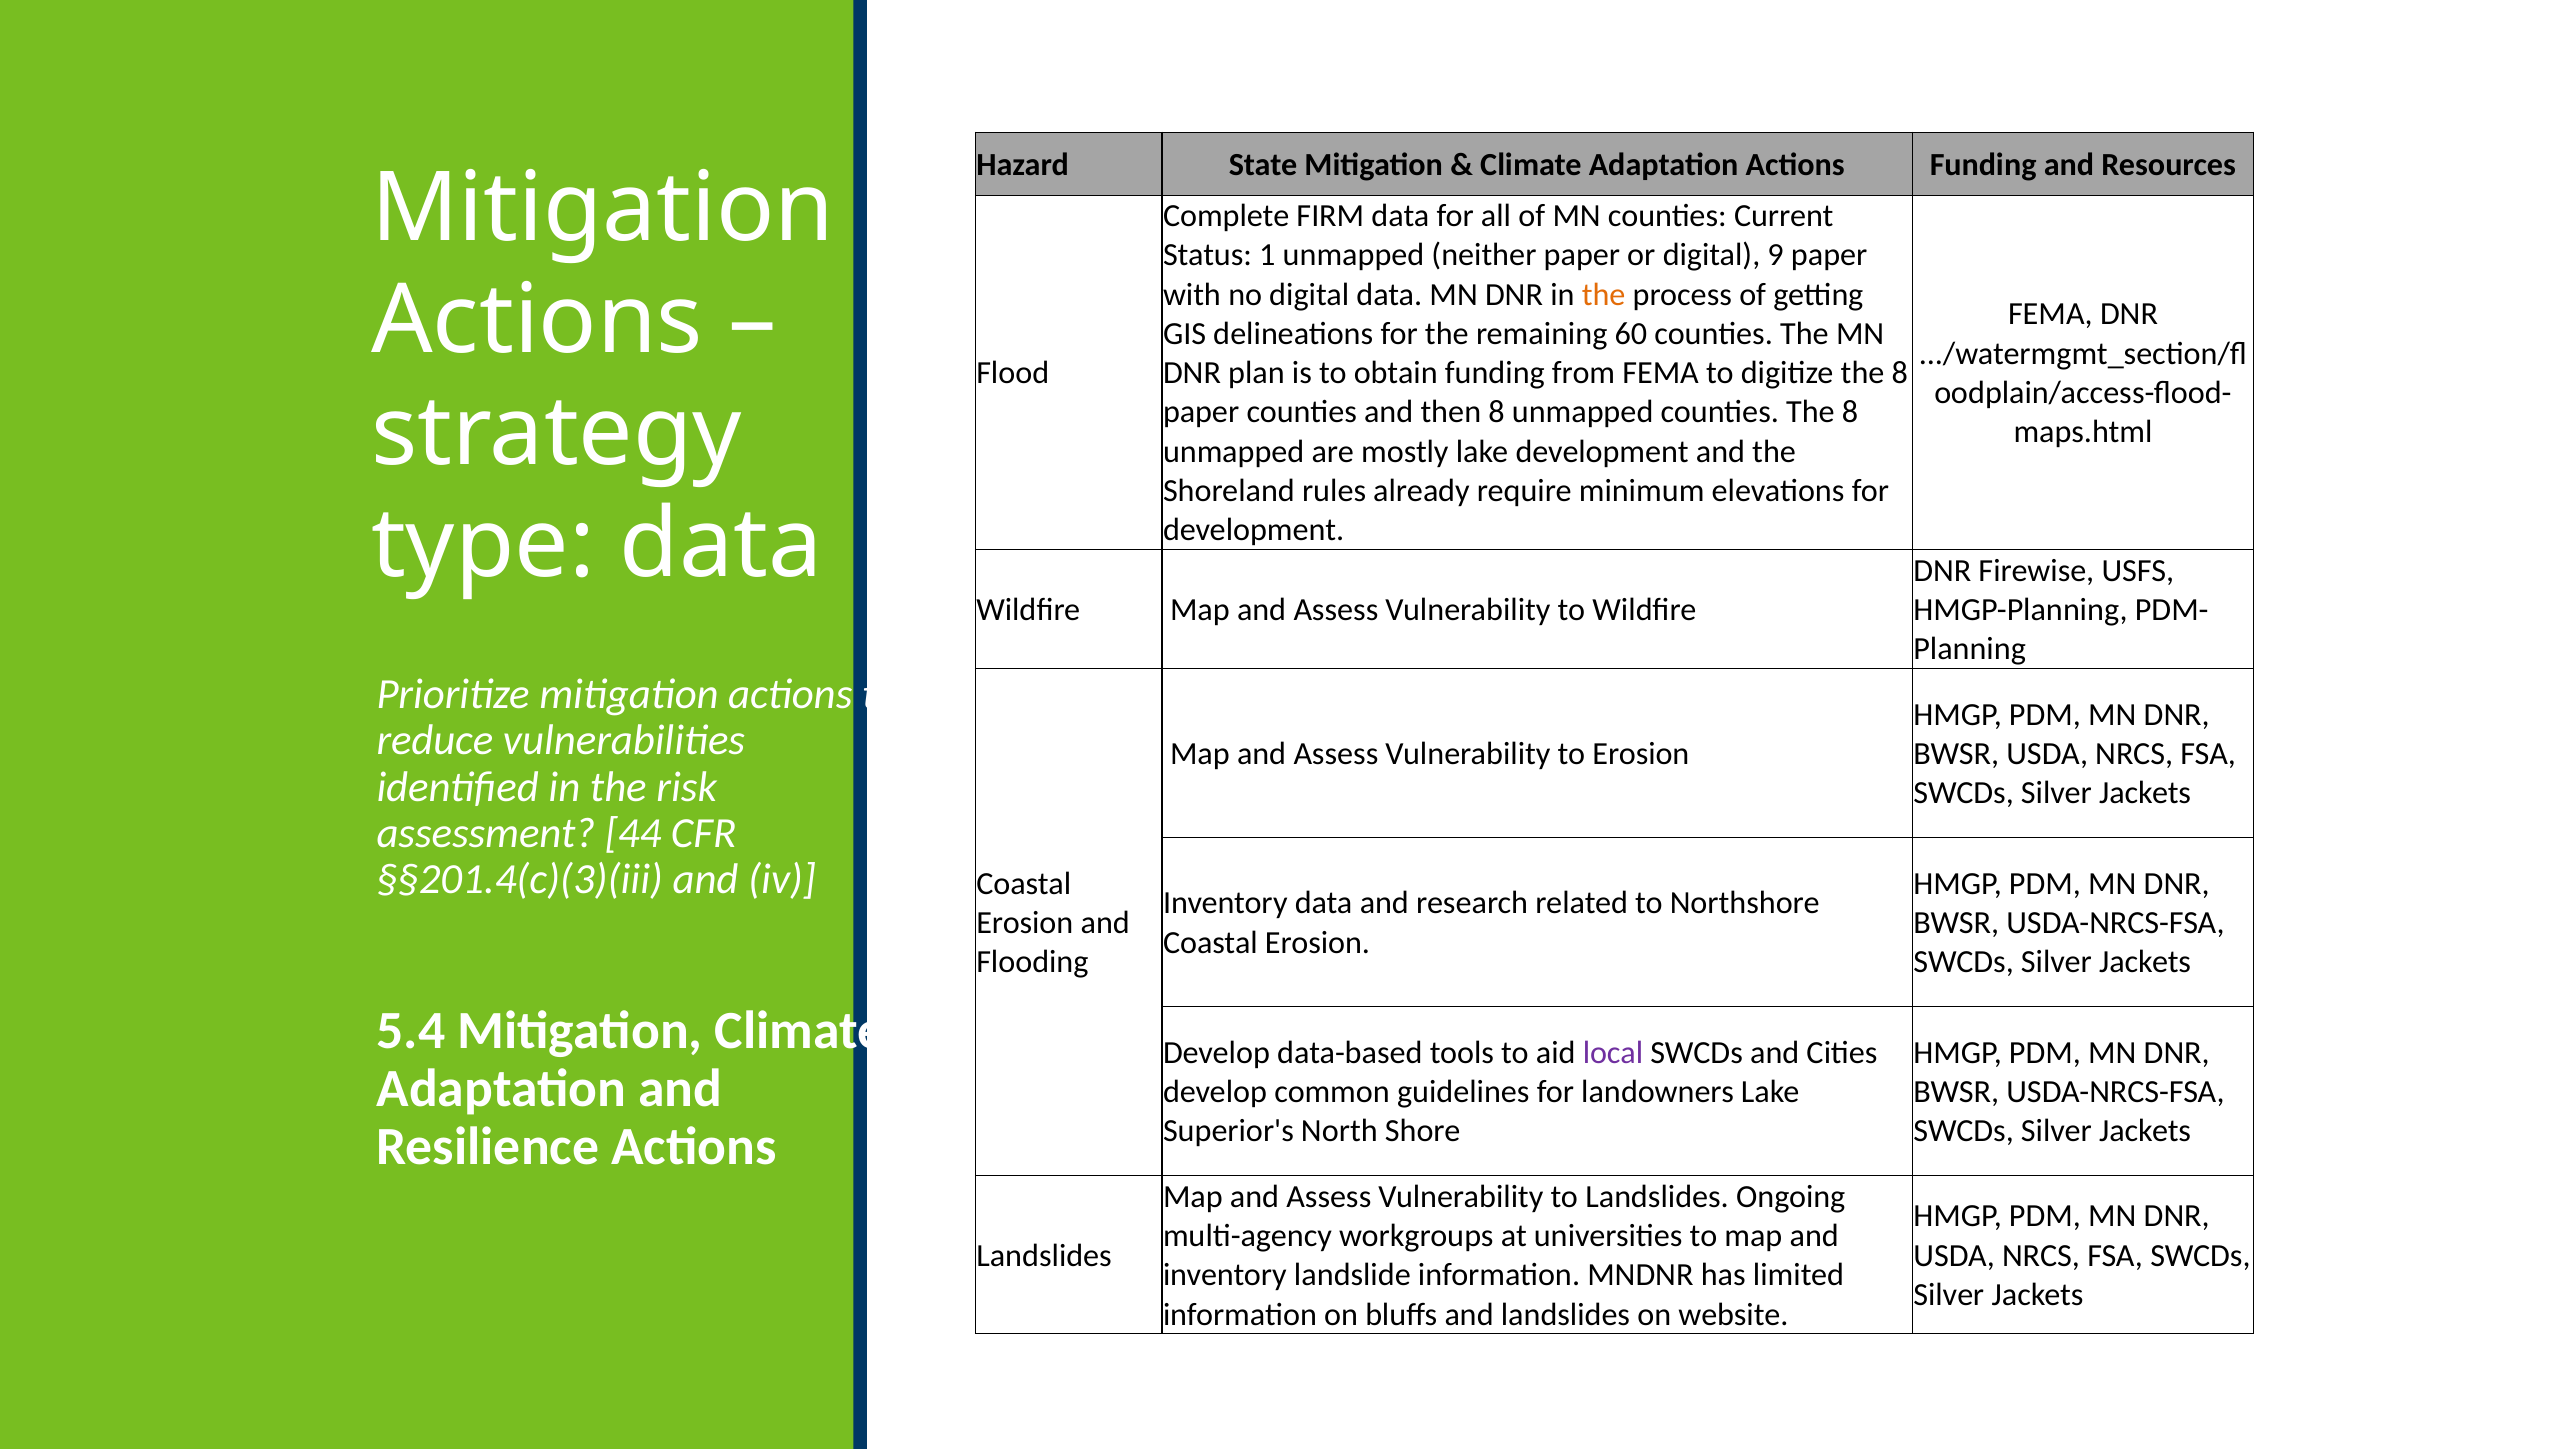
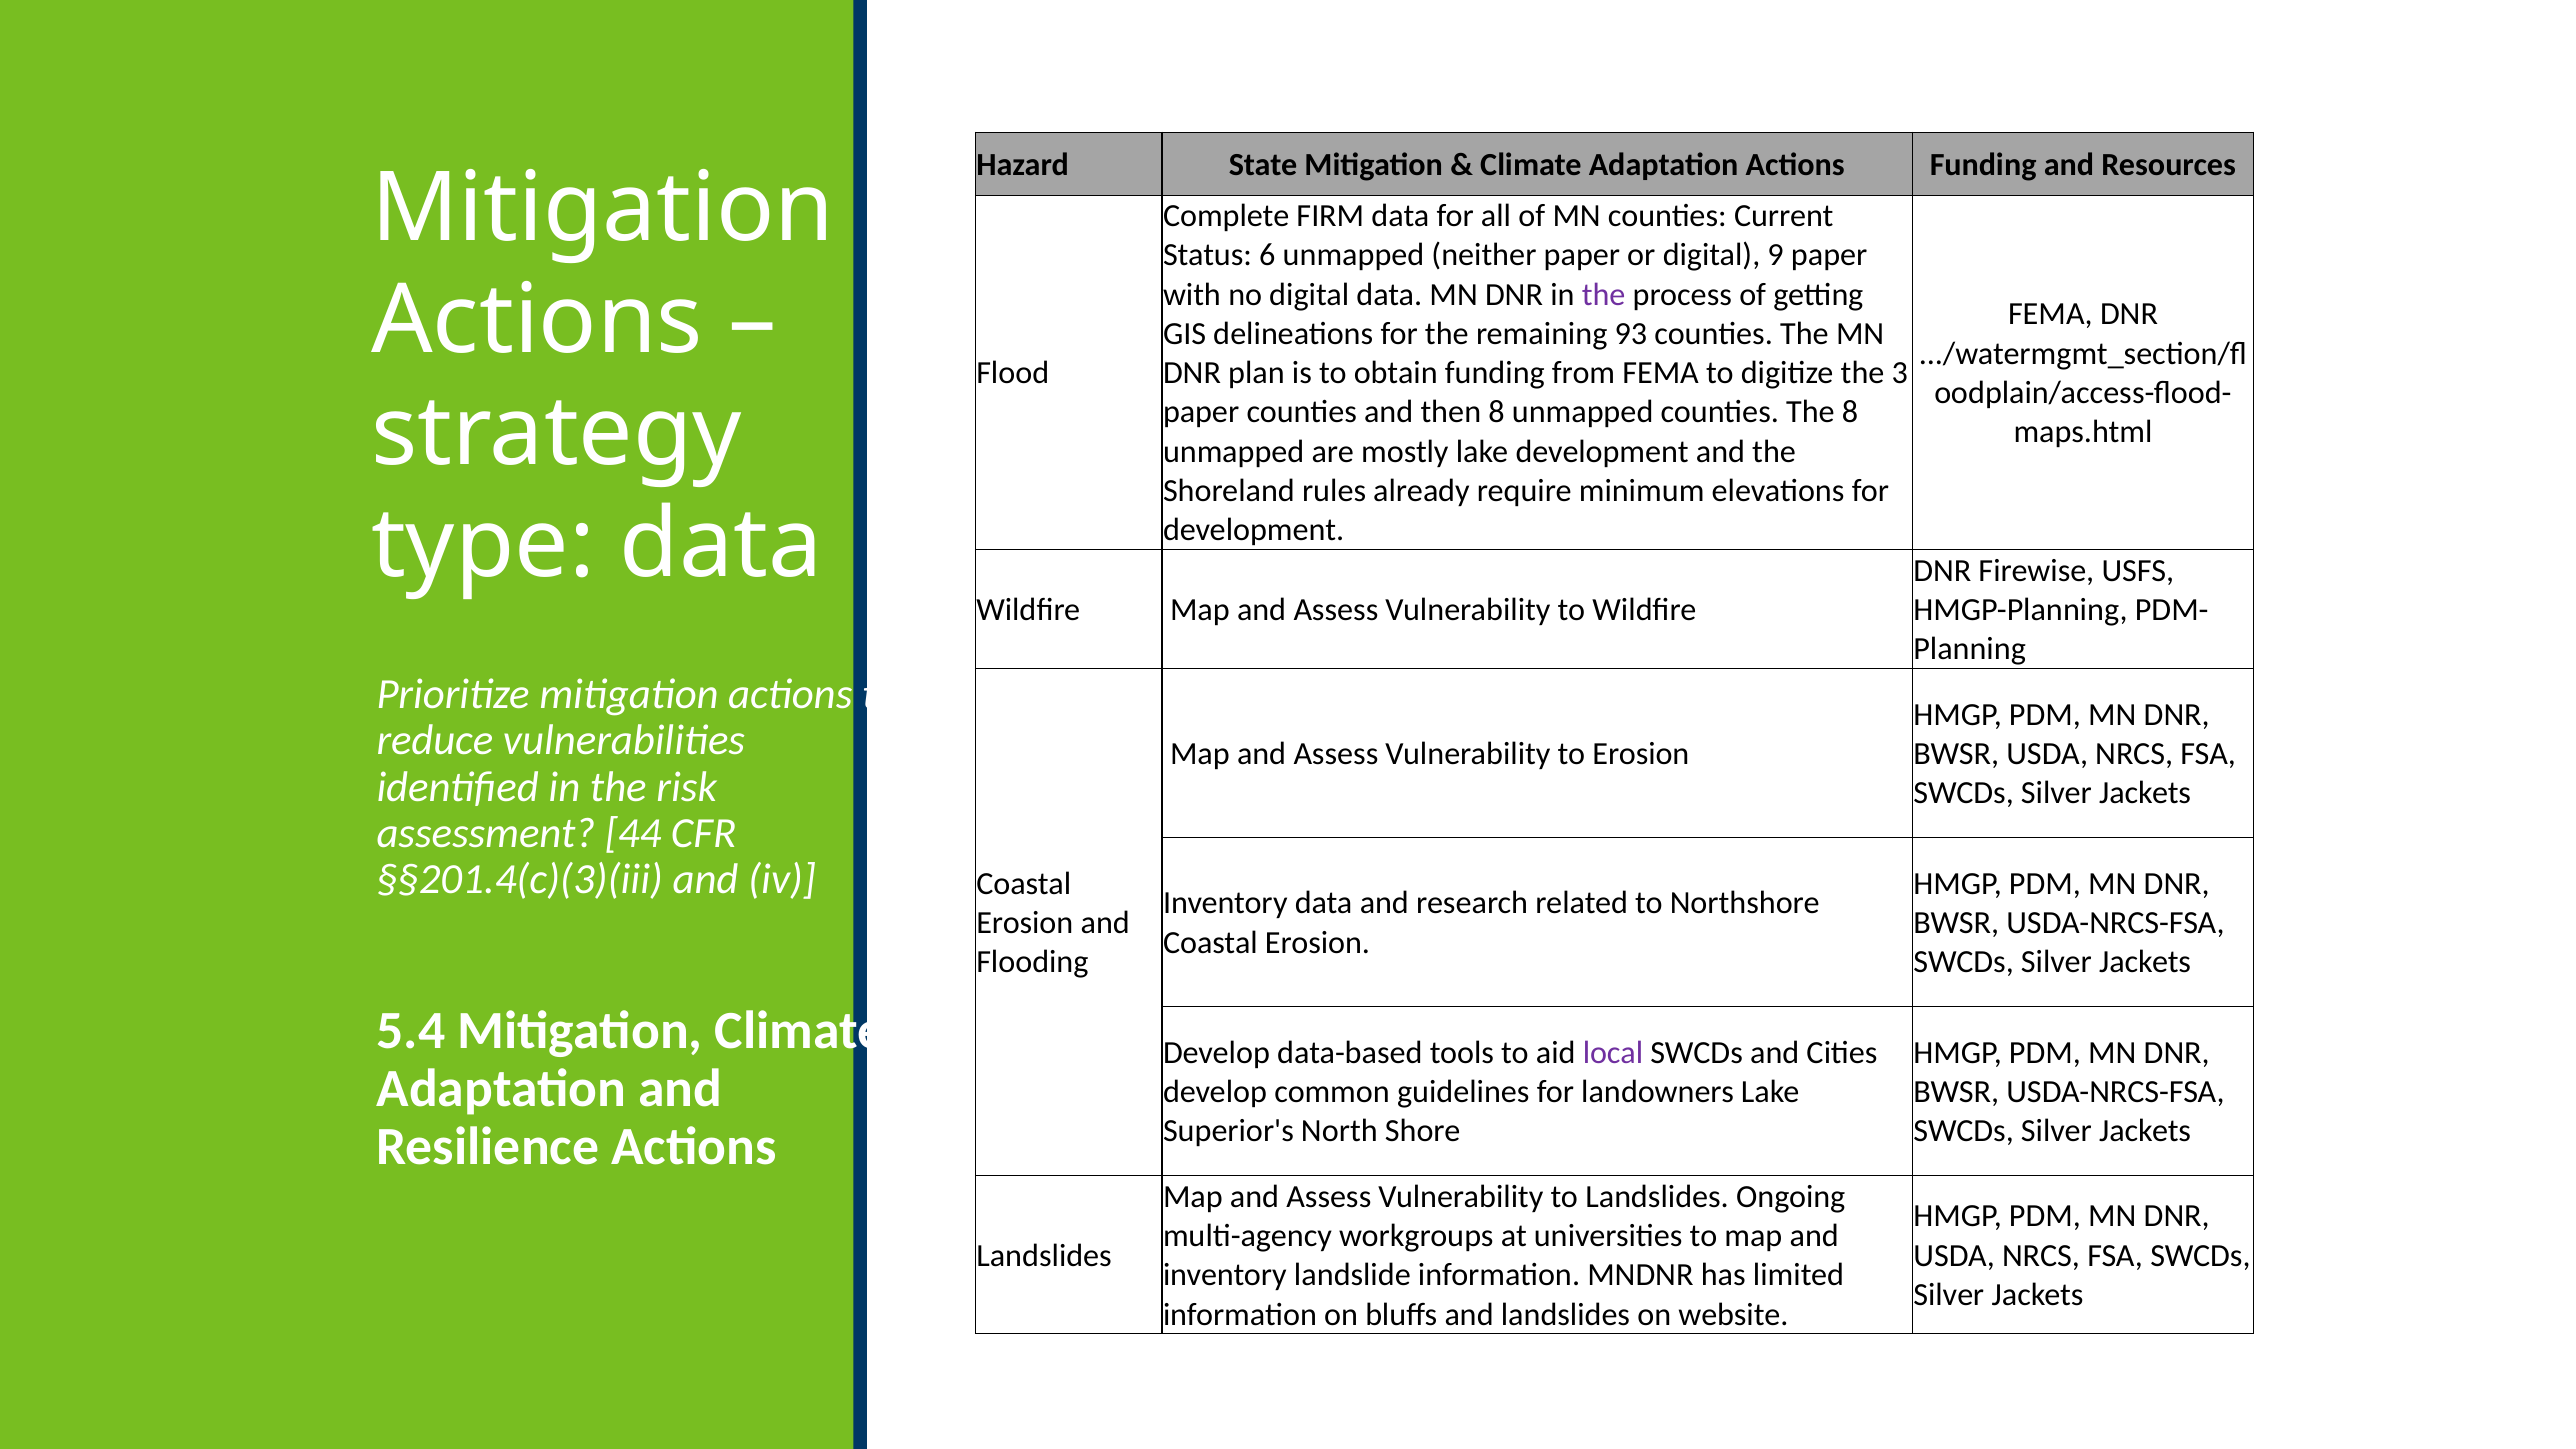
1: 1 -> 6 (1267, 255)
the colour: orange -> purple (1604, 295)
60: 60 -> 93 (1631, 334)
digitize the 8: 8 -> 3 (1900, 373)
